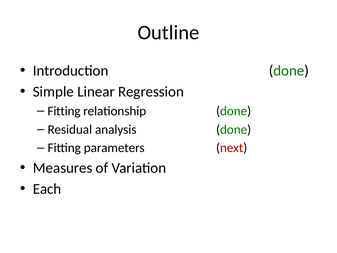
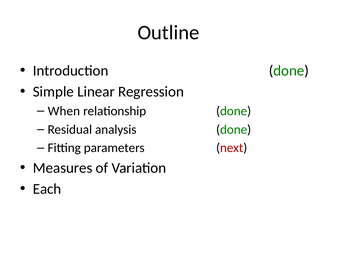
Fitting: Fitting -> When (64, 111)
